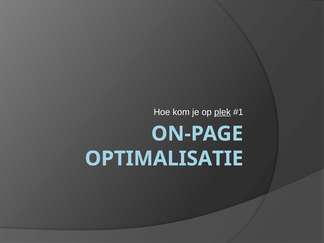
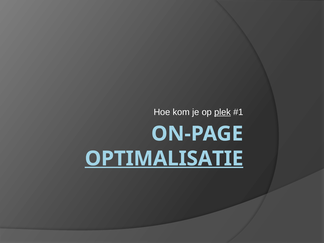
OPTIMALISATIE underline: none -> present (164, 159)
